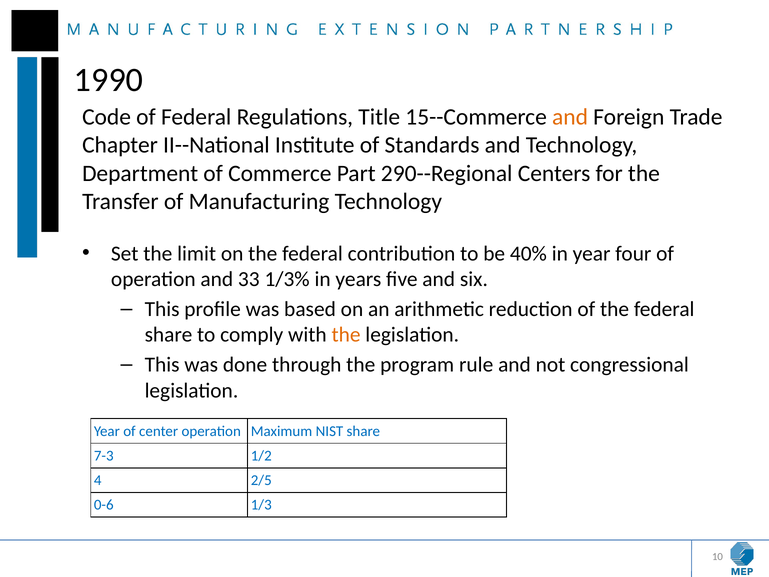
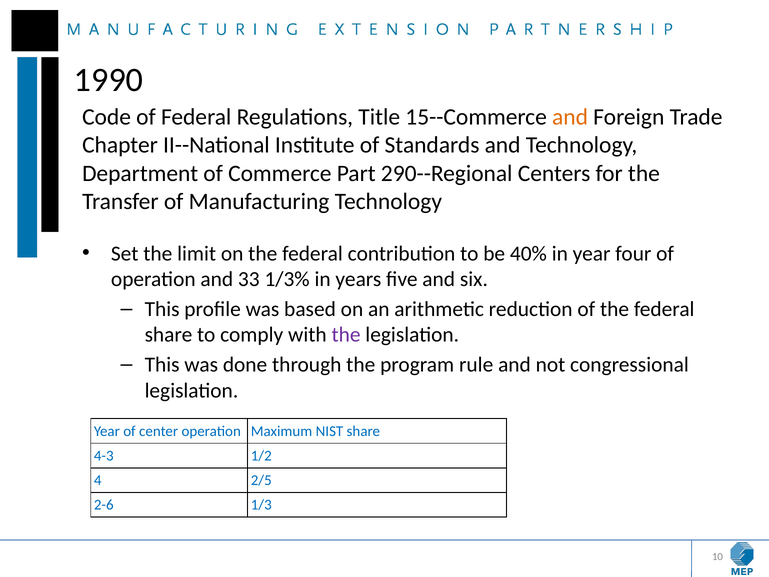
the colour: orange -> purple (346, 335)
7-3: 7-3 -> 4-3 (104, 456)
0-6: 0-6 -> 2-6 (104, 505)
